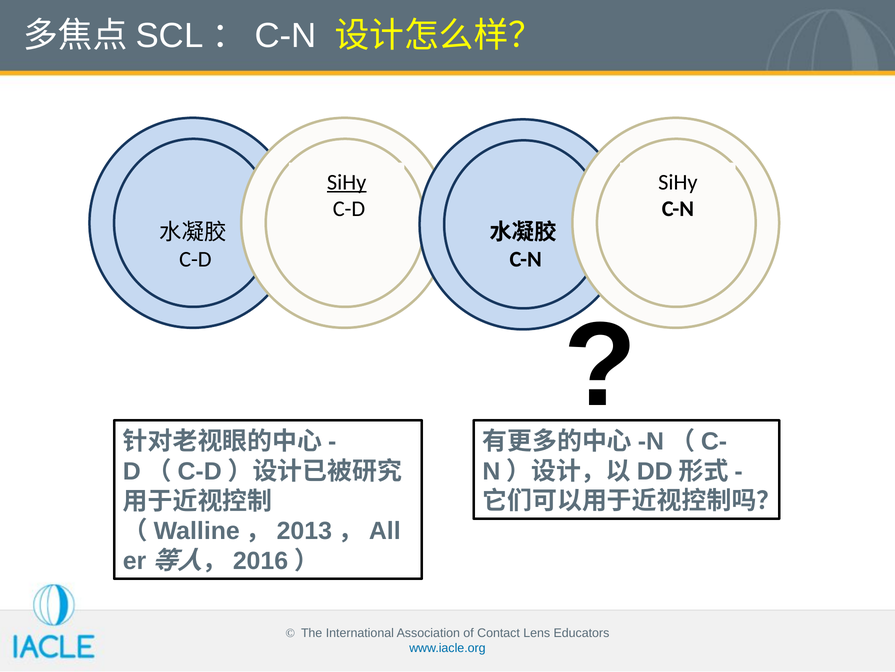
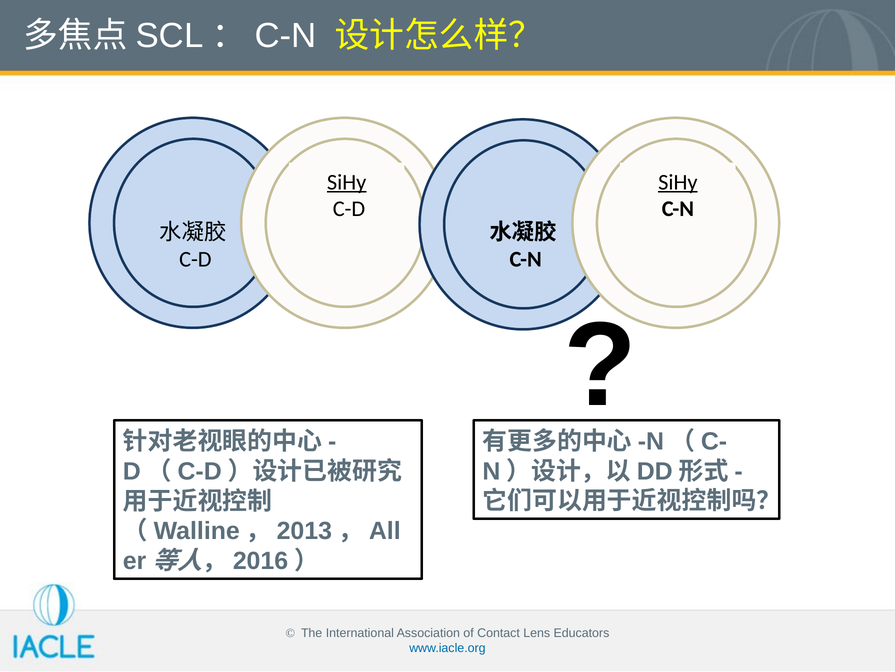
SiHy underline: none -> present (678, 182)
